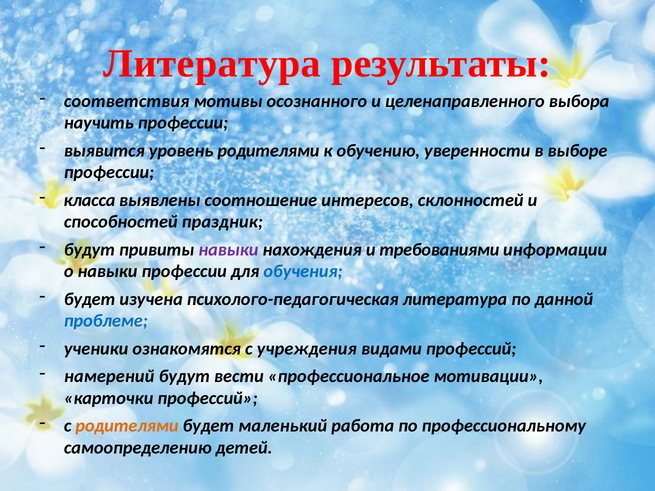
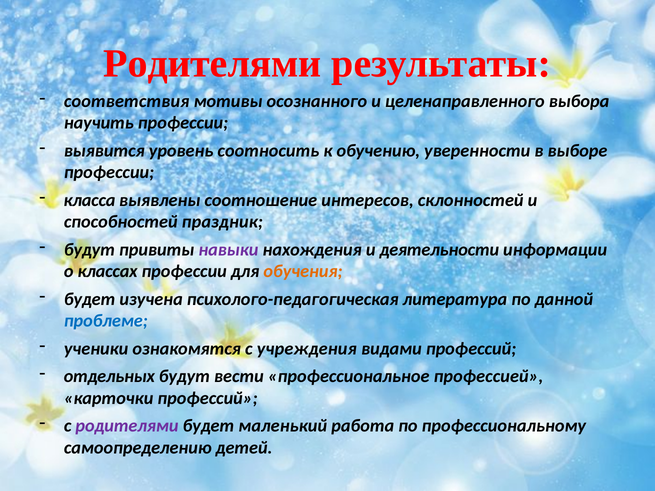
Литература: Литература -> Родителями (212, 63)
уровень родителями: родителями -> соотносить (268, 151)
требованиями: требованиями -> деятельности (439, 250)
о навыки: навыки -> классах (108, 272)
обучения colour: blue -> orange (303, 272)
намерений: намерений -> отдельных (109, 376)
мотивации: мотивации -> профессией (488, 376)
родителями colour: orange -> purple (127, 426)
